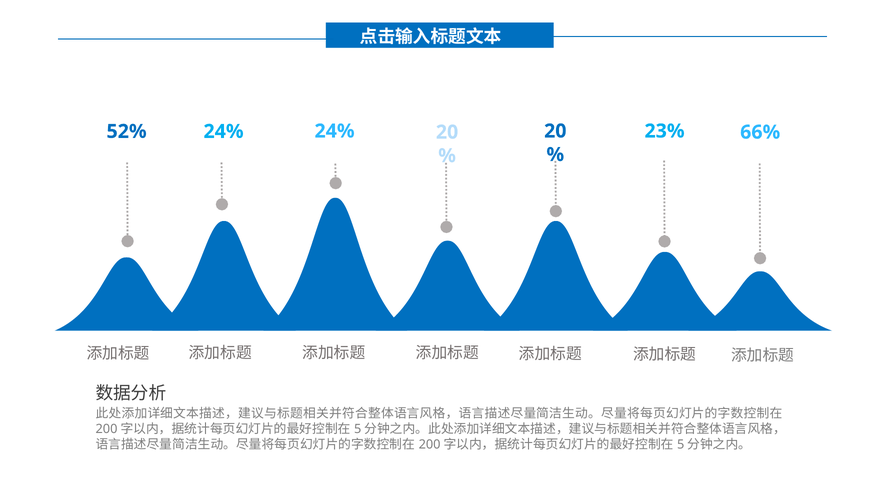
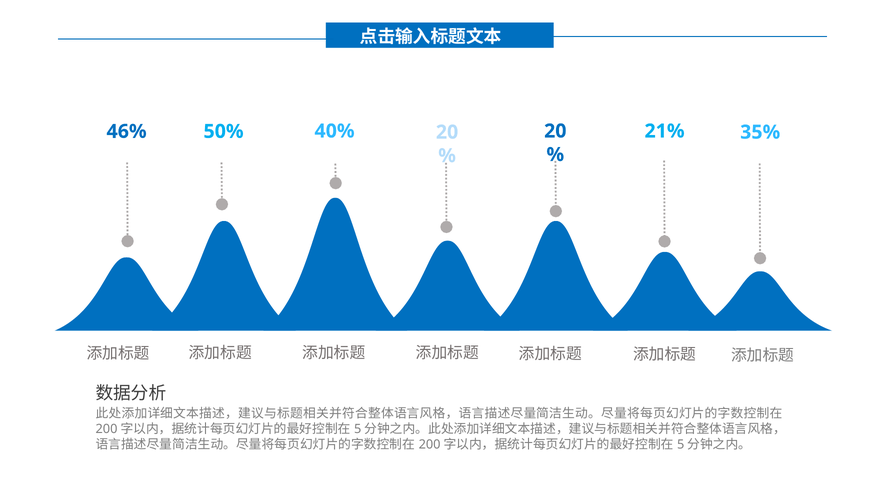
24%: 24% -> 40% (335, 131)
23%: 23% -> 21% (665, 131)
52%: 52% -> 46% (127, 132)
24%: 24% -> 50% (224, 132)
66%: 66% -> 35% (760, 132)
